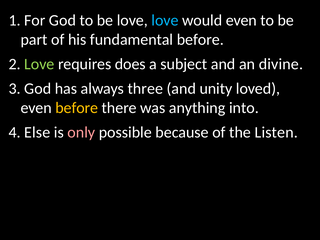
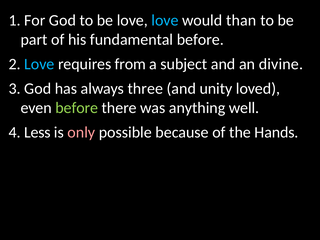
would even: even -> than (241, 20)
Love colour: light green -> light blue (39, 64)
does: does -> from (130, 64)
before colour: yellow -> light green (77, 108)
into: into -> well (244, 108)
Else: Else -> Less (37, 132)
Listen: Listen -> Hands (276, 132)
